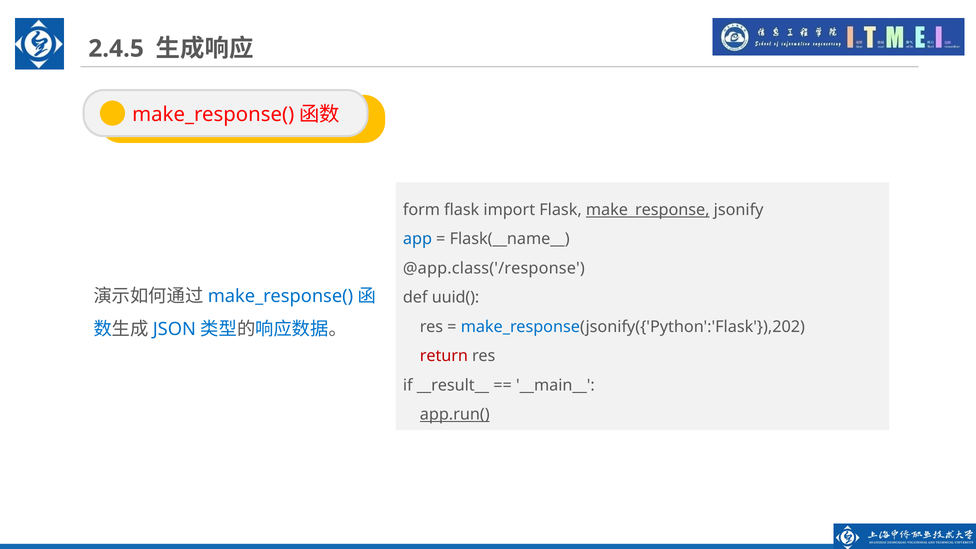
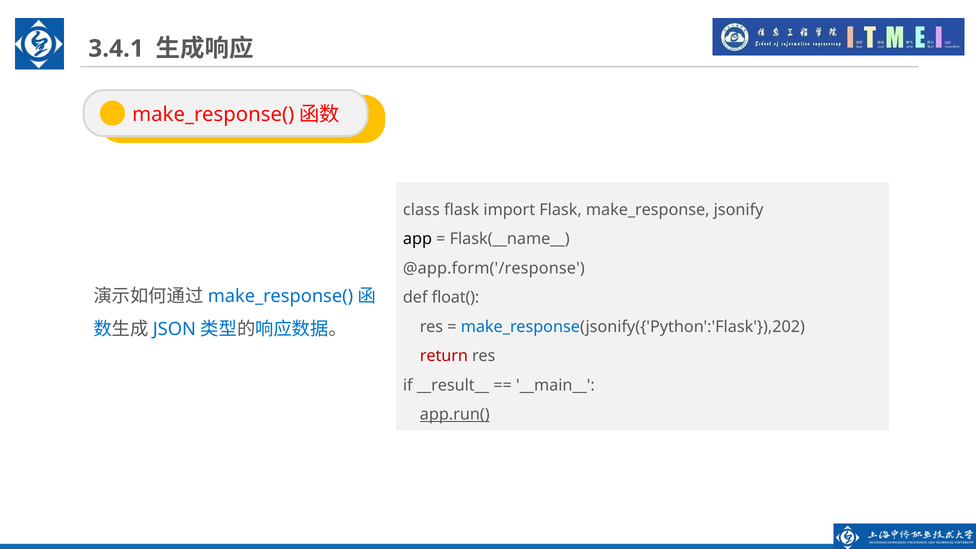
2.4.5: 2.4.5 -> 3.4.1 (116, 49)
form: form -> class (421, 210)
make_response underline: present -> none (648, 210)
app colour: blue -> black (417, 239)
@app.class('/response: @app.class('/response -> @app.form('/response (494, 268)
uuid(: uuid( -> float( (456, 298)
